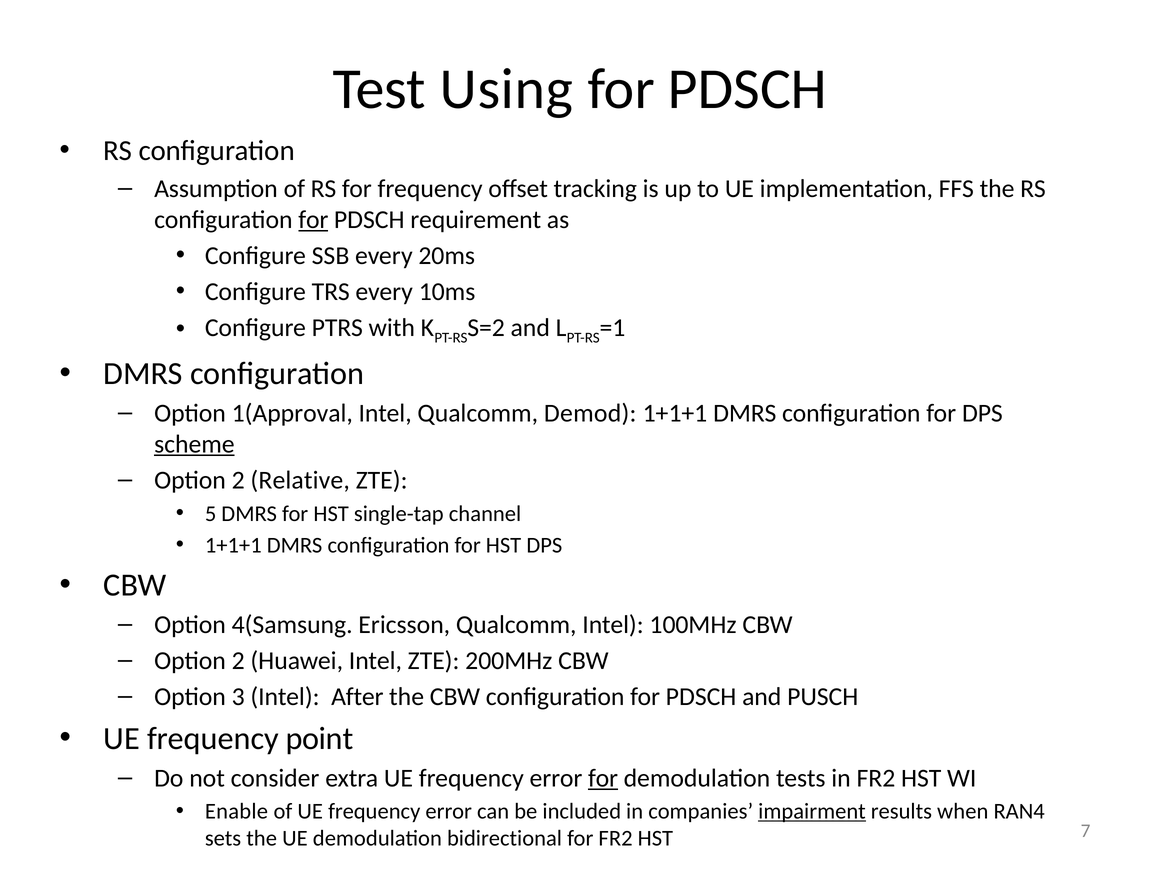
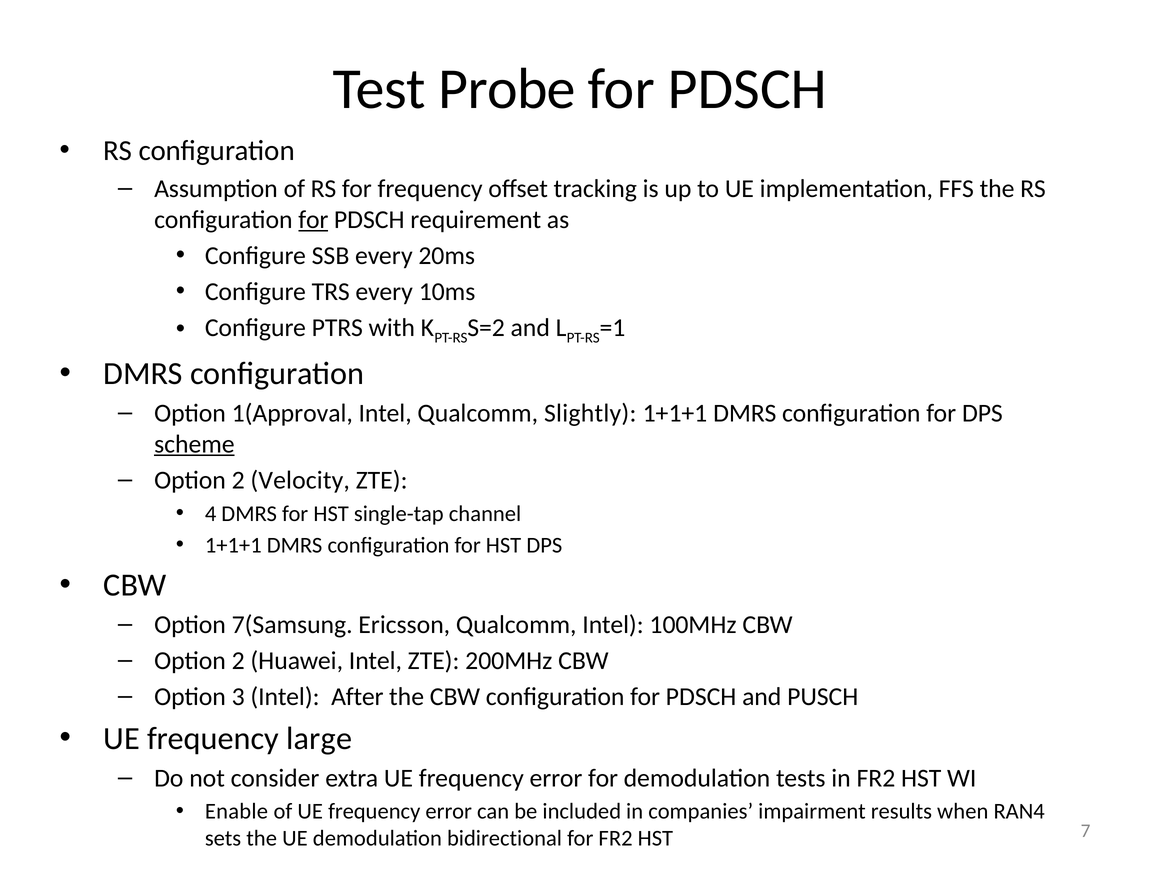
Using: Using -> Probe (507, 89)
Demod: Demod -> Slightly (590, 413)
Relative: Relative -> Velocity (300, 480)
5: 5 -> 4 (211, 514)
4(Samsung: 4(Samsung -> 7(Samsung (292, 625)
point: point -> large (319, 739)
for underline: present -> none (603, 778)
impairment underline: present -> none (812, 811)
